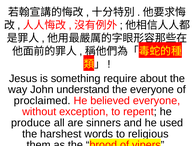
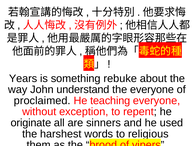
Jesus: Jesus -> Years (23, 78)
require: require -> rebuke (120, 78)
believed: believed -> teaching (110, 100)
produce: produce -> originate (31, 122)
